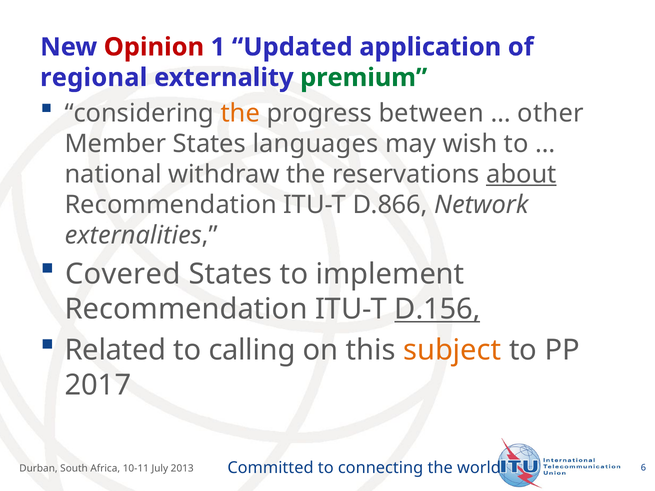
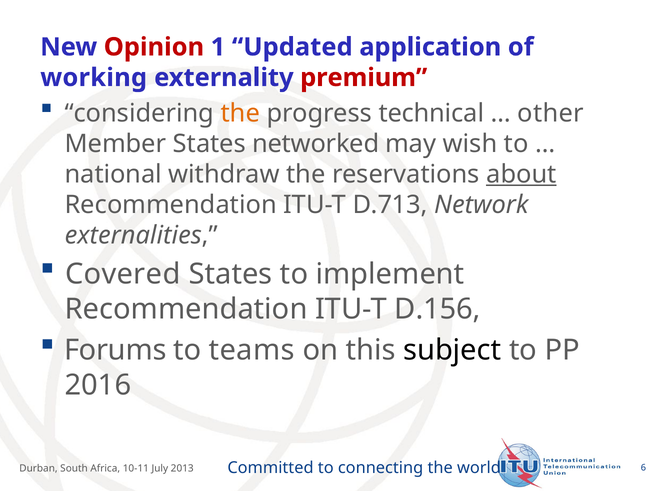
regional: regional -> working (94, 78)
premium colour: green -> red (364, 78)
between: between -> technical (431, 113)
languages: languages -> networked (316, 144)
D.866: D.866 -> D.713 (390, 205)
D.156 underline: present -> none (437, 309)
Related: Related -> Forums (115, 350)
calling: calling -> teams (252, 350)
subject colour: orange -> black (452, 350)
2017: 2017 -> 2016 (98, 385)
